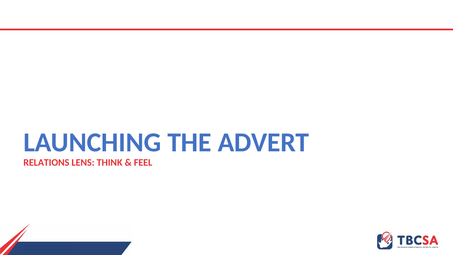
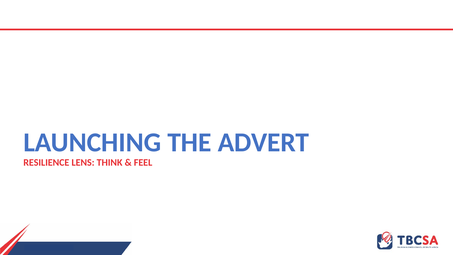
RELATIONS: RELATIONS -> RESILIENCE (46, 162)
